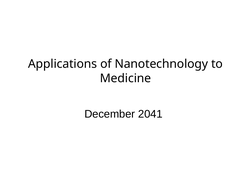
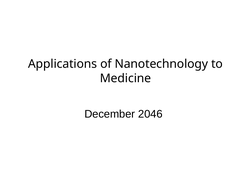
2041: 2041 -> 2046 (150, 114)
